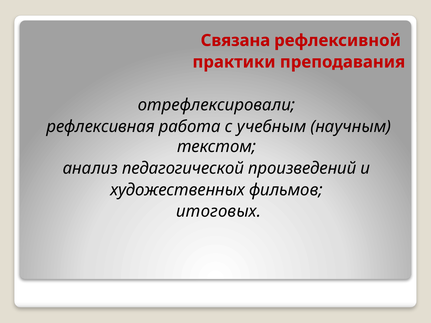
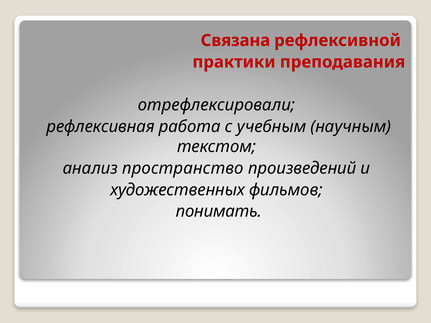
педагогической: педагогической -> пространство (183, 168)
итоговых: итоговых -> понимать (219, 212)
